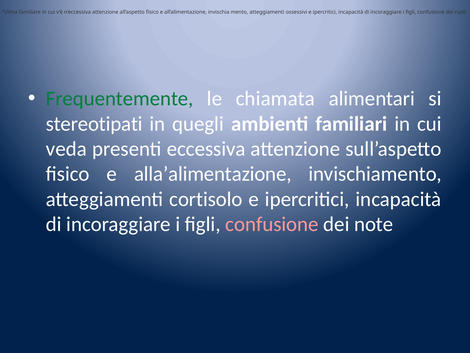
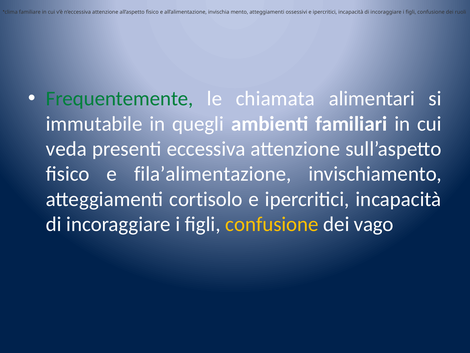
stereotipati: stereotipati -> immutabile (94, 124)
alla’alimentazione: alla’alimentazione -> fila’alimentazione (213, 174)
confusione colour: pink -> yellow (272, 224)
note: note -> vago (374, 224)
